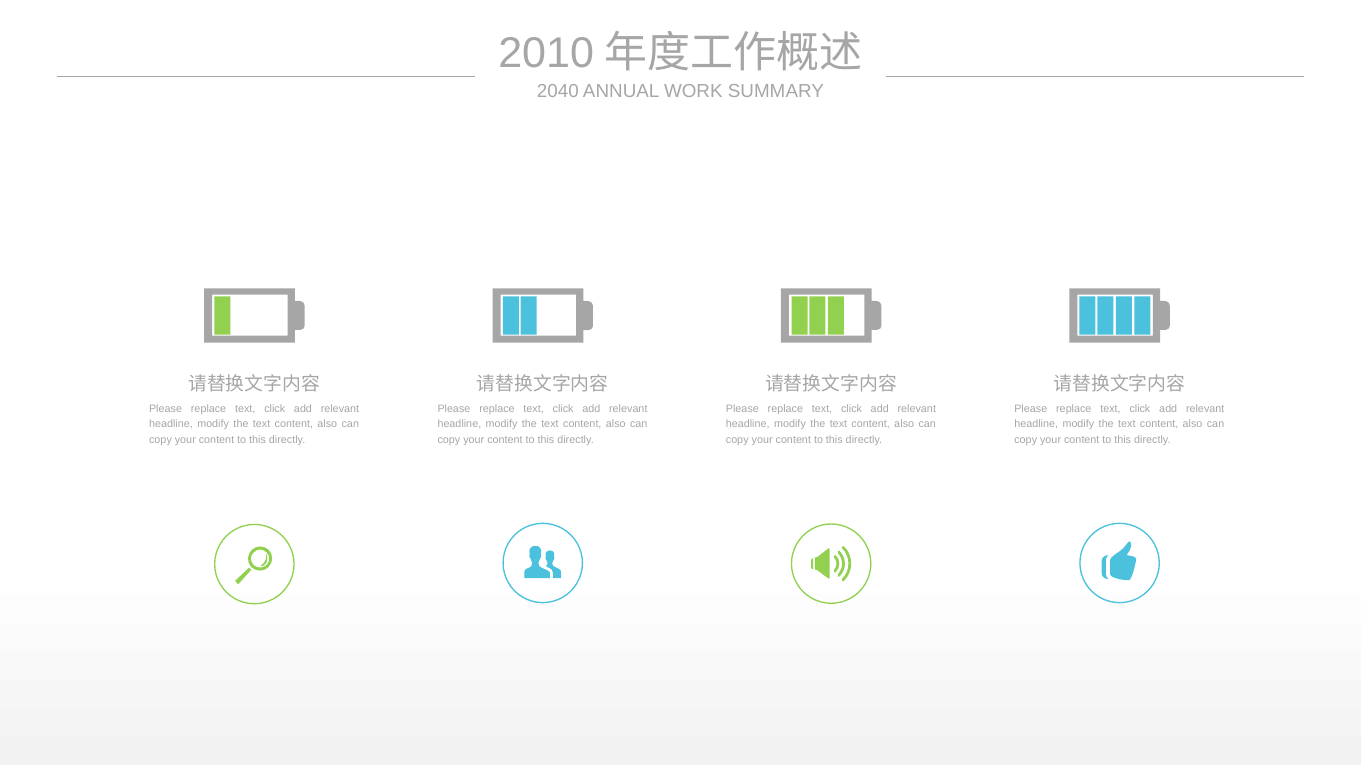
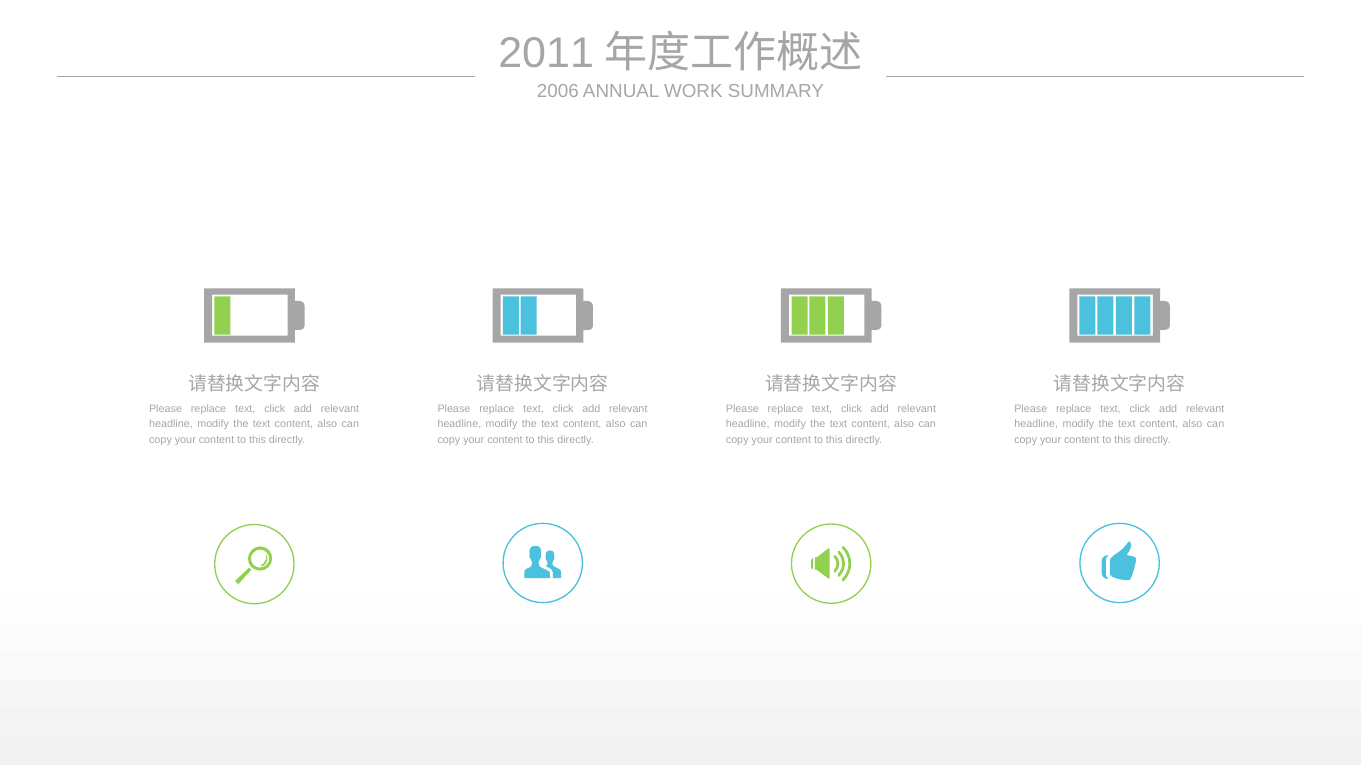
2010: 2010 -> 2011 (546, 54)
2040: 2040 -> 2006 (558, 91)
